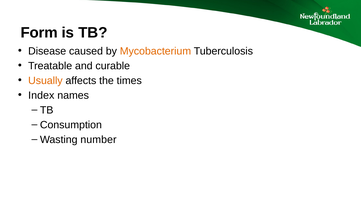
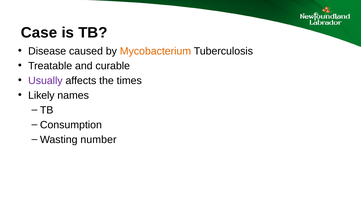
Form: Form -> Case (39, 33)
Usually colour: orange -> purple (45, 81)
Index: Index -> Likely (41, 95)
